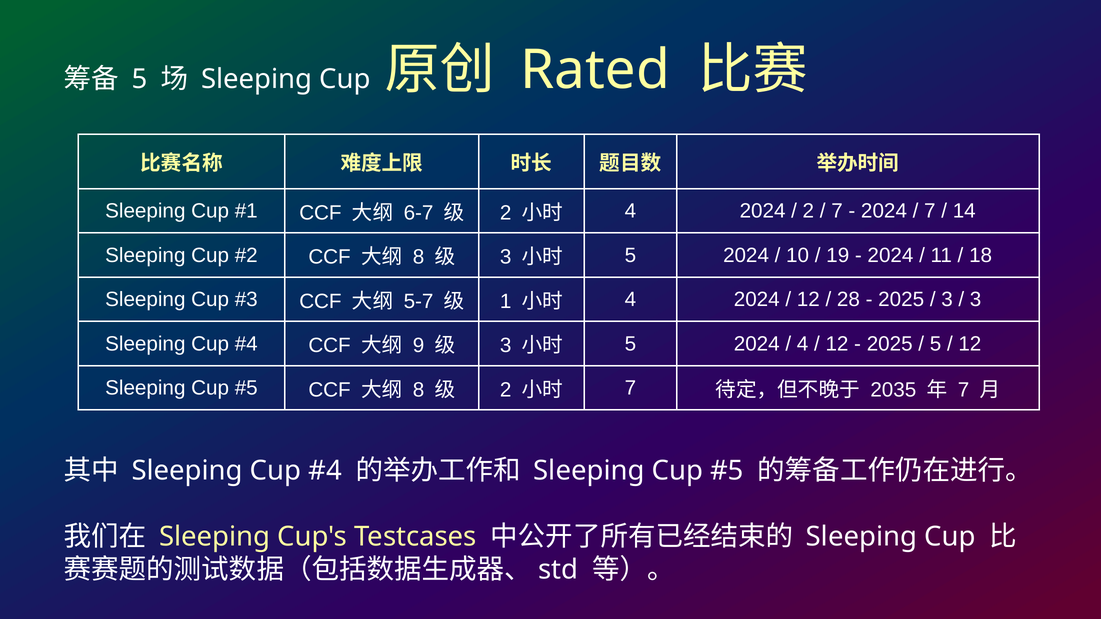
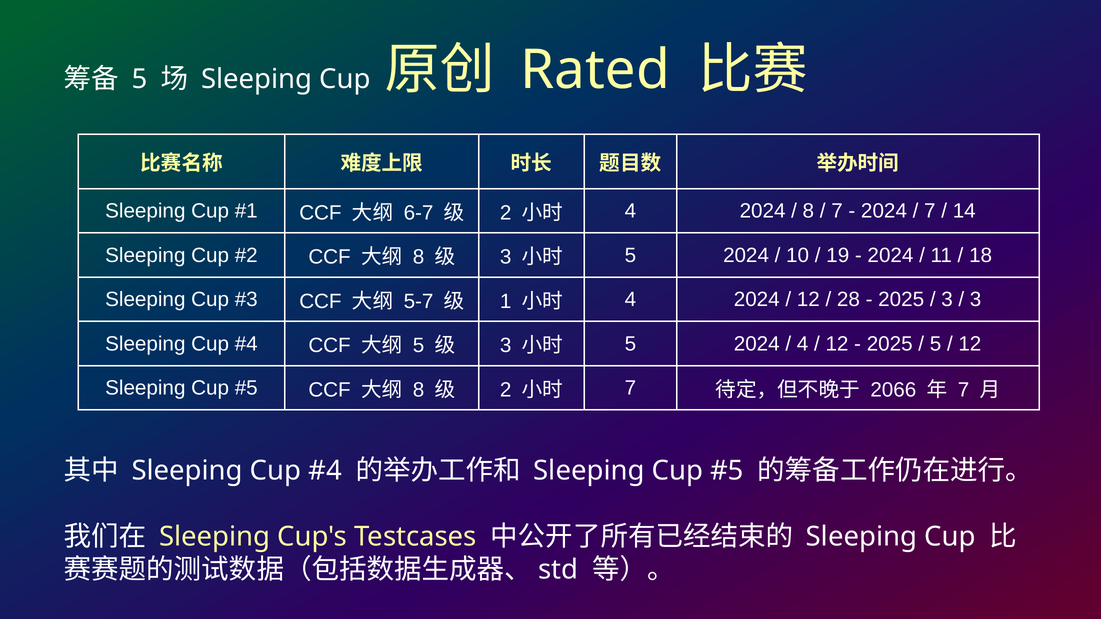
2: 2 -> 8 (808, 211)
9: 9 -> 5 (419, 346)
2035: 2035 -> 2066 (893, 390)
